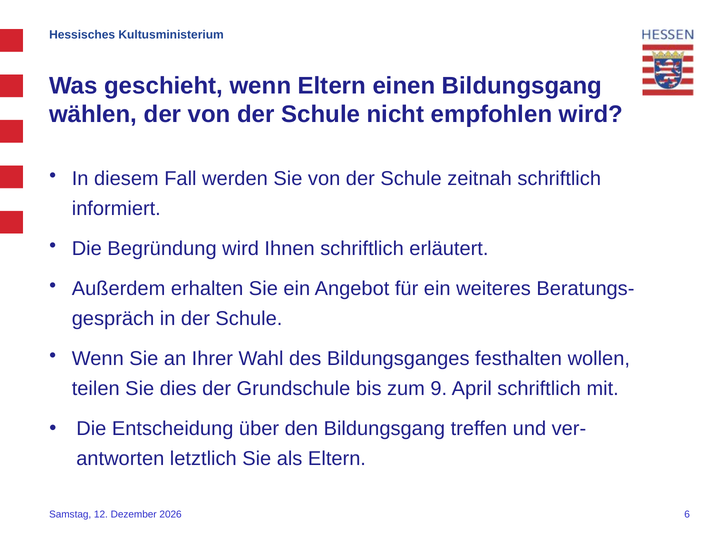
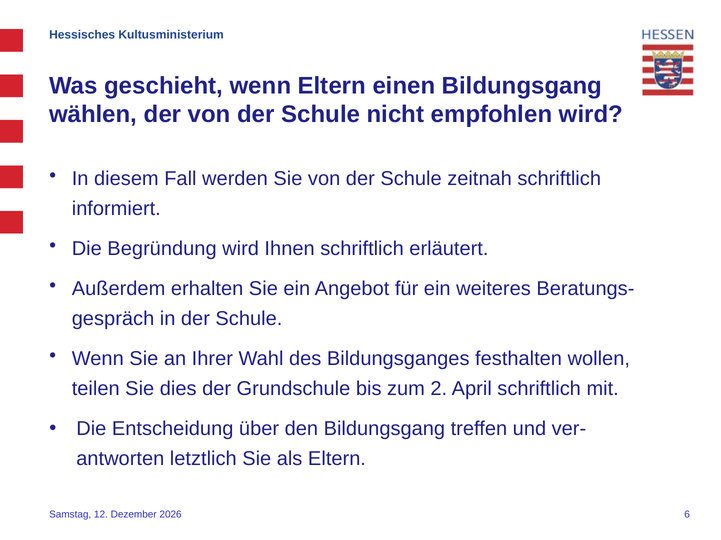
9: 9 -> 2 (439, 389)
